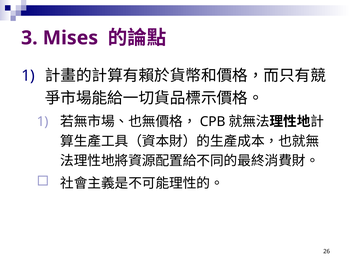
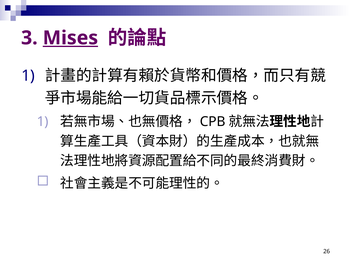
Mises underline: none -> present (70, 38)
